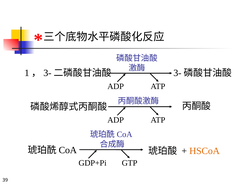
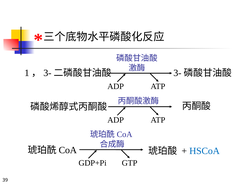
HSCoA colour: orange -> blue (205, 151)
